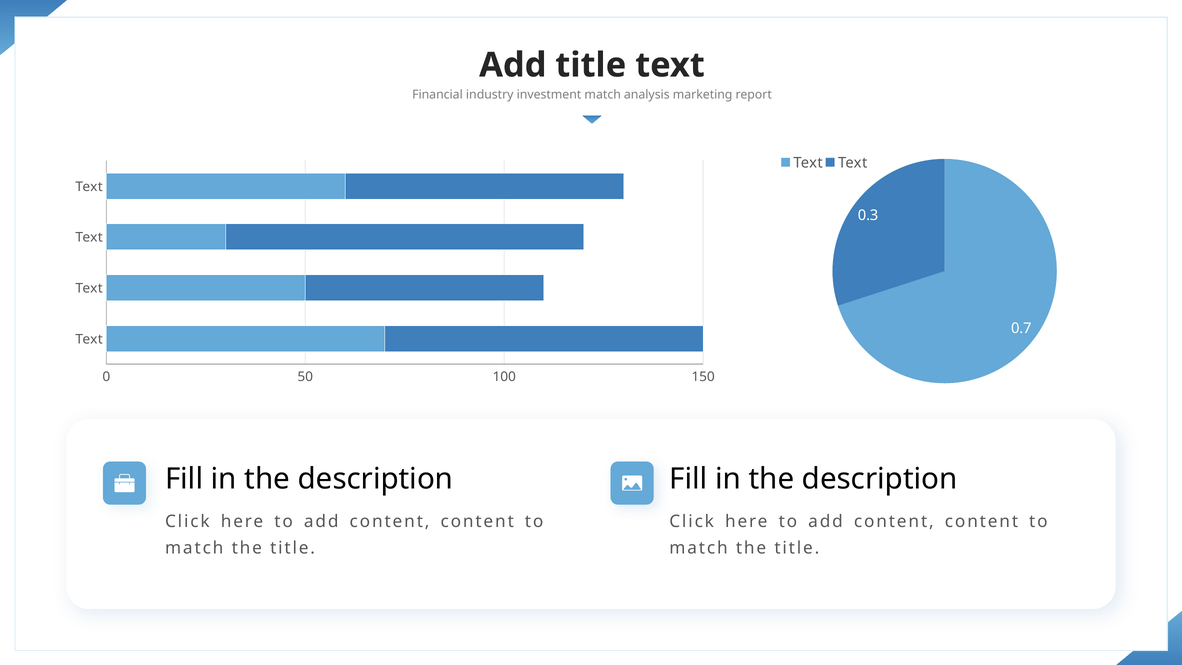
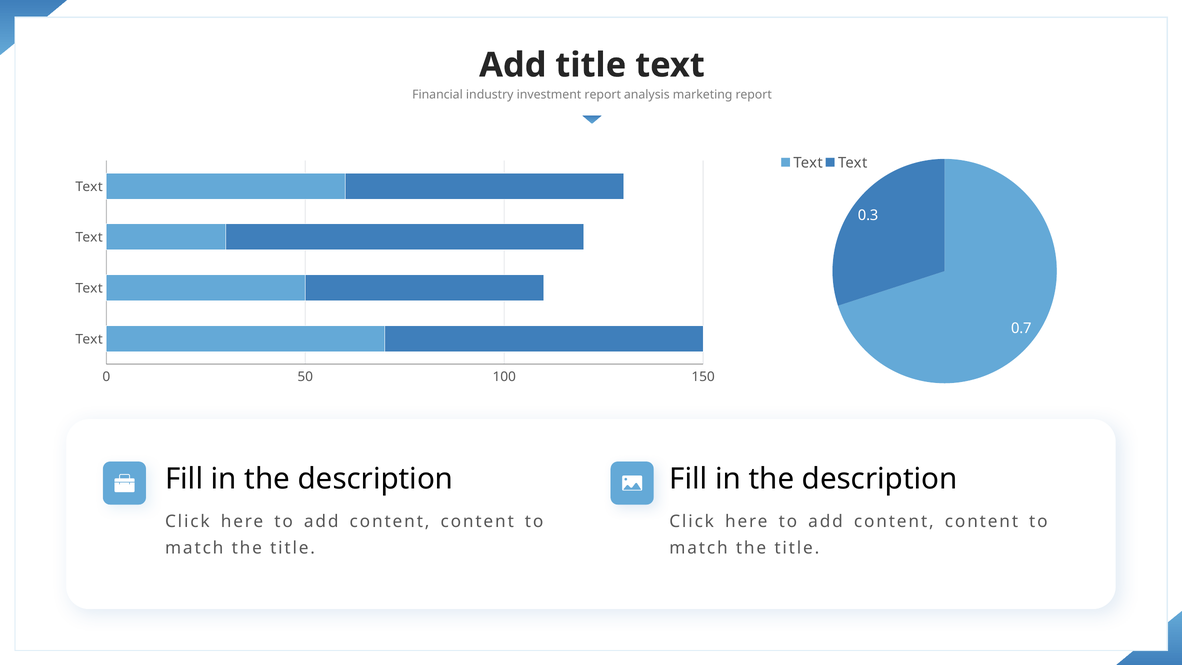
investment match: match -> report (603, 95)
